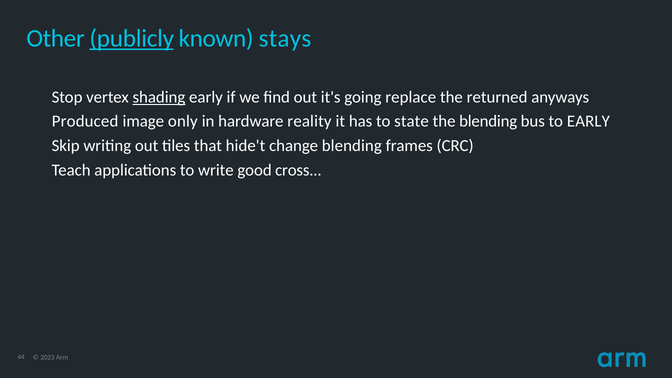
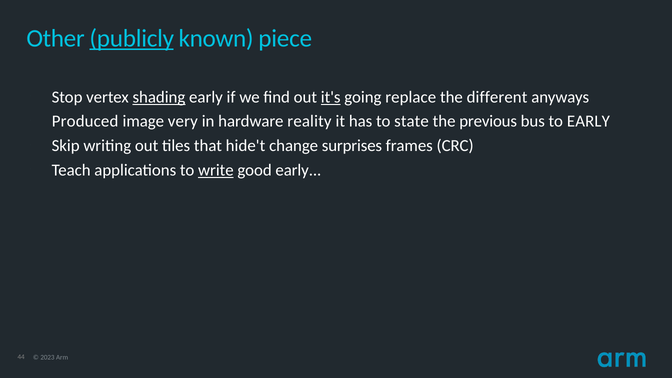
stays: stays -> piece (285, 39)
it's underline: none -> present (331, 97)
returned: returned -> different (497, 97)
only: only -> very (183, 121)
the blending: blending -> previous (488, 121)
change blending: blending -> surprises (352, 146)
write underline: none -> present (216, 170)
good cross: cross -> early (298, 170)
